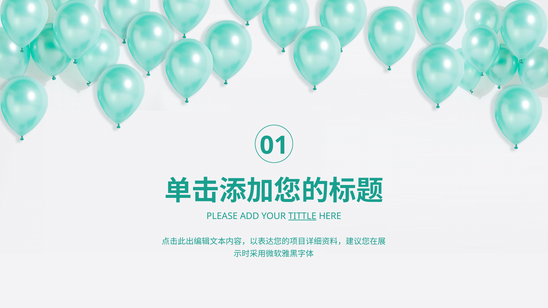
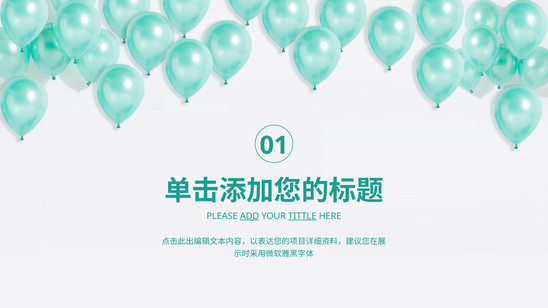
ADD underline: none -> present (250, 216)
